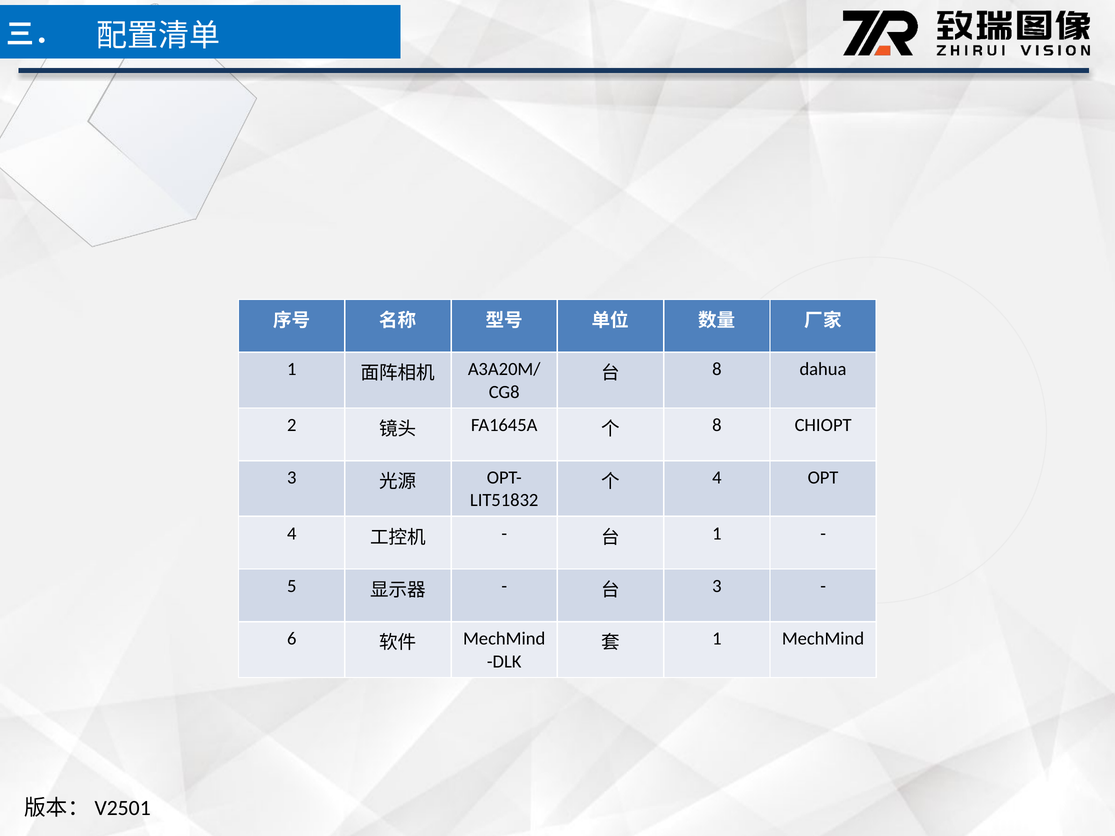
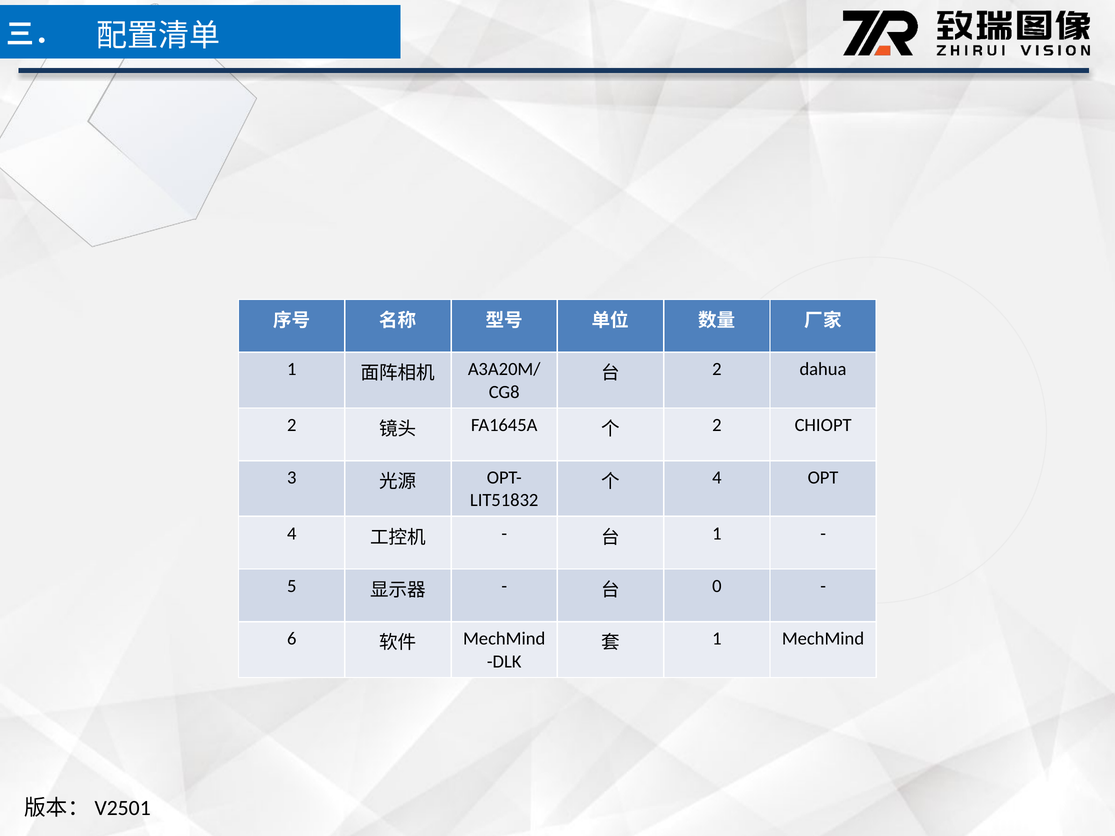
8: 8 -> 2 (717, 369)
8: 8 -> 2 (717, 425)
3: 3 -> 0 (717, 586)
